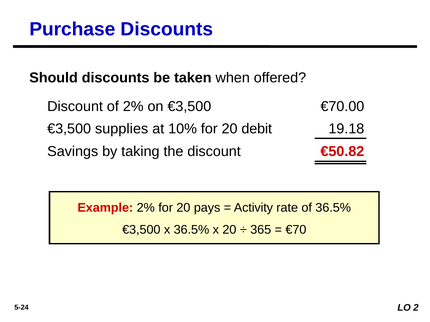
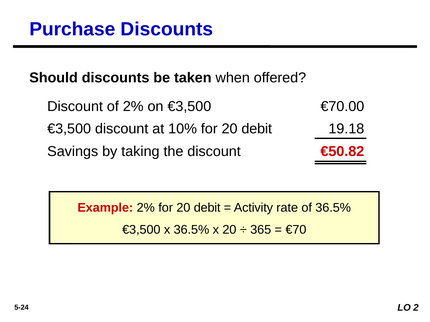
€3,500 supplies: supplies -> discount (122, 129)
2% for 20 pays: pays -> debit (207, 208)
